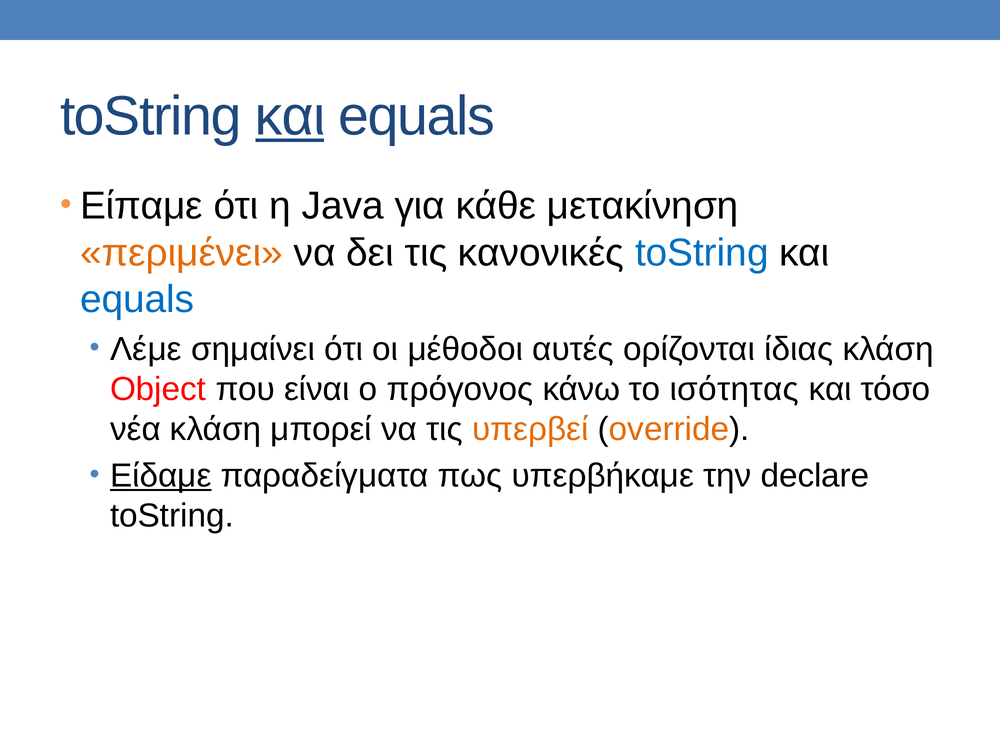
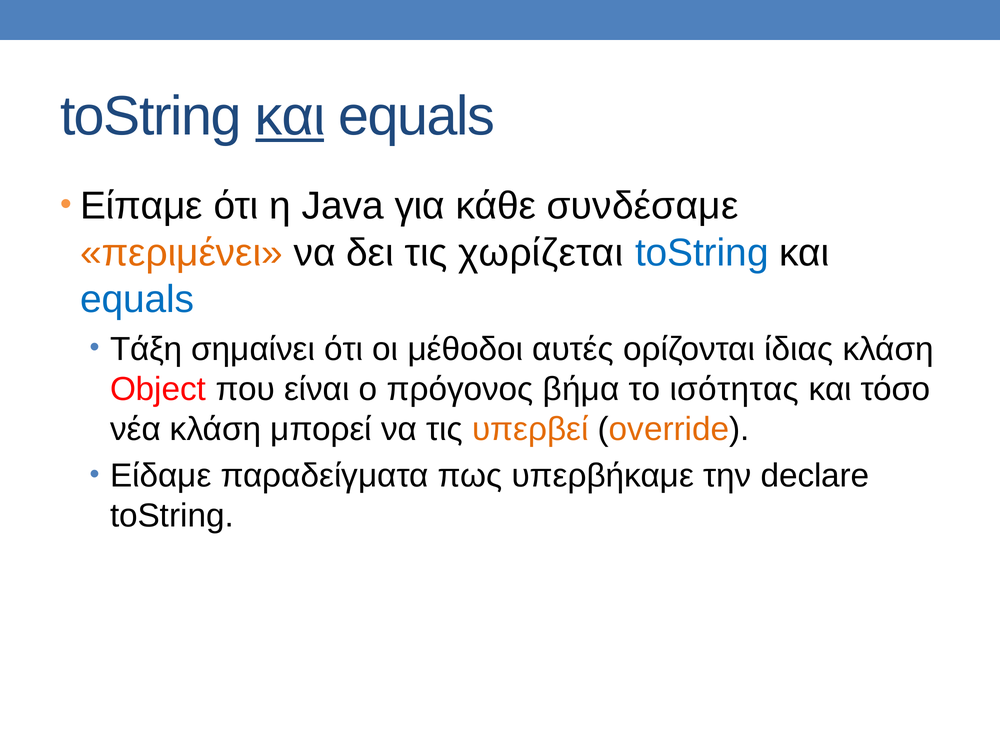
μετακίνηση: μετακίνηση -> συνδέσαμε (643, 206)
κανονικές: κανονικές -> χωρίζεται (541, 253)
Λέμε: Λέμε -> Τάξη (146, 349)
κάνω: κάνω -> βήμα (581, 389)
Είδαμε underline: present -> none (161, 476)
